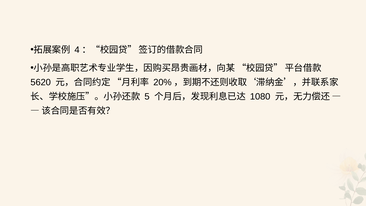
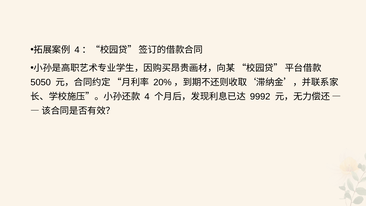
5620: 5620 -> 5050 (41, 82)
5: 5 -> 4 (147, 96)
1080: 1080 -> 9992 (260, 96)
